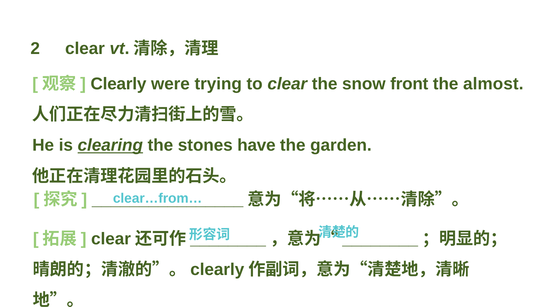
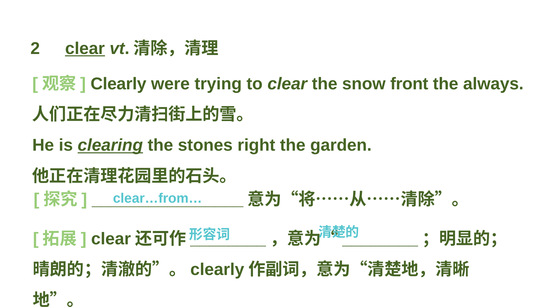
clear underline: none -> present (85, 48)
almost: almost -> always (493, 84)
have: have -> right (256, 145)
